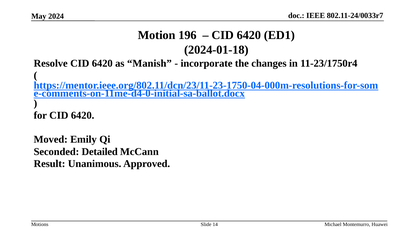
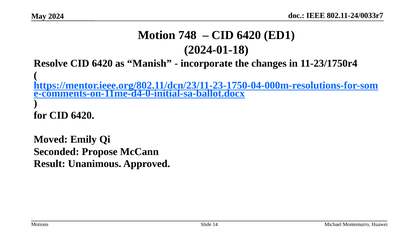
196: 196 -> 748 (187, 35)
Detailed: Detailed -> Propose (100, 151)
